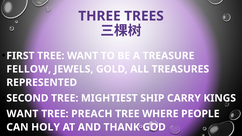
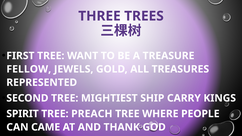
WANT: WANT -> SPIRIT (23, 114)
HOLY: HOLY -> CAME (46, 127)
